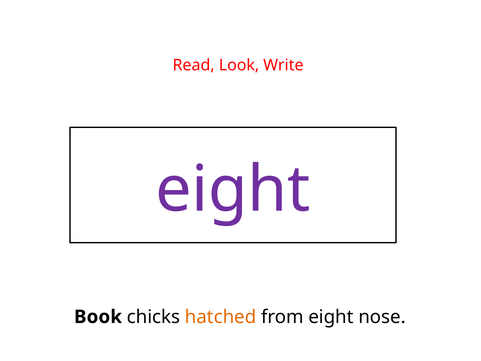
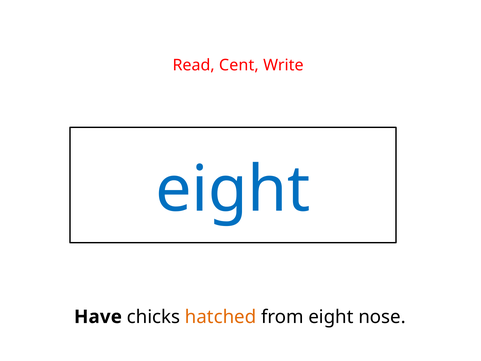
Look: Look -> Cent (239, 65)
eight colour: purple -> blue (233, 189)
Book: Book -> Have (98, 317)
